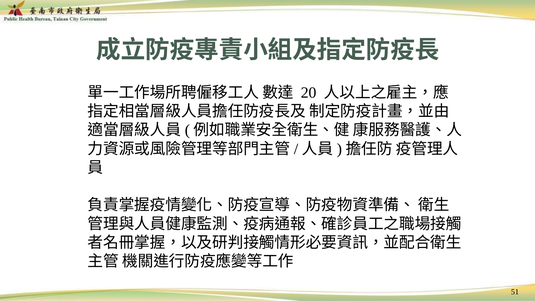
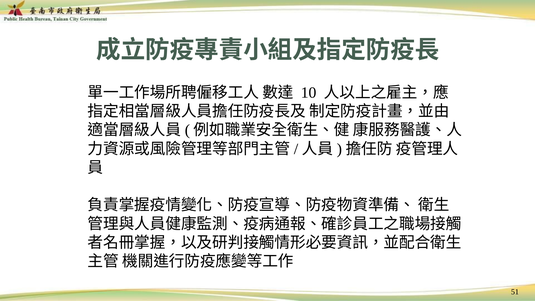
20: 20 -> 10 (309, 93)
